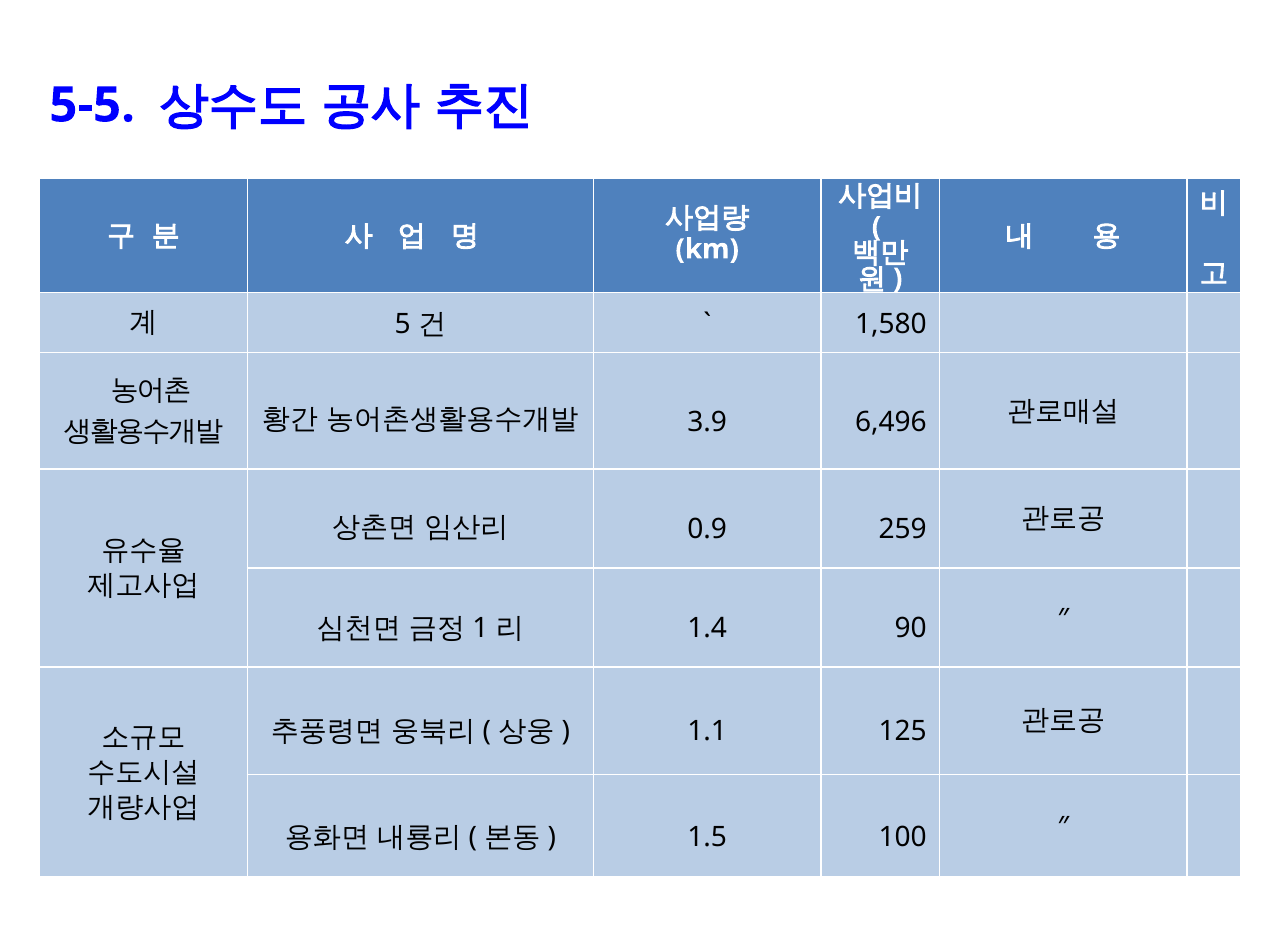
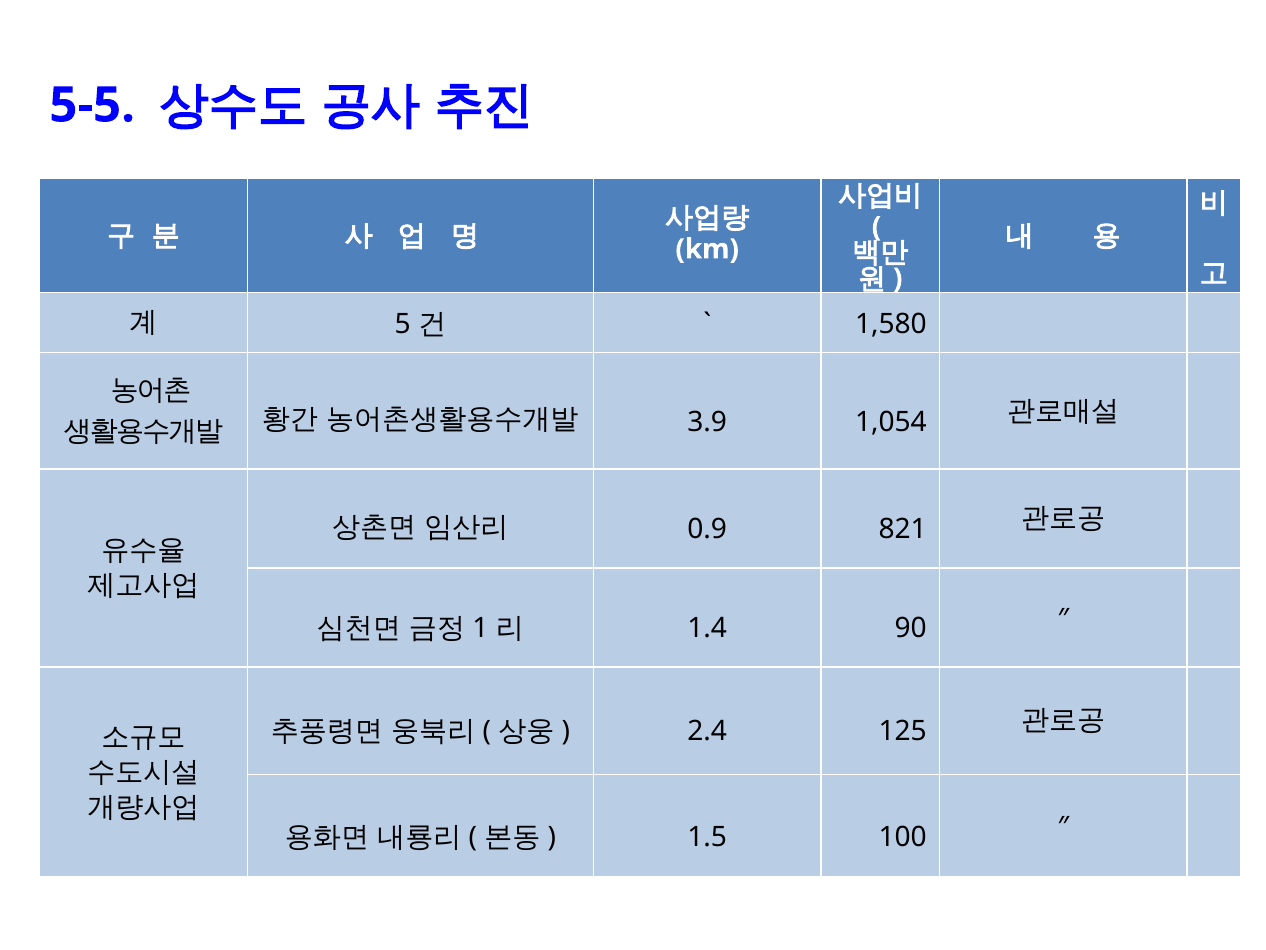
6,496: 6,496 -> 1,054 (891, 422)
259: 259 -> 821 (903, 529)
1.1: 1.1 -> 2.4 (707, 731)
